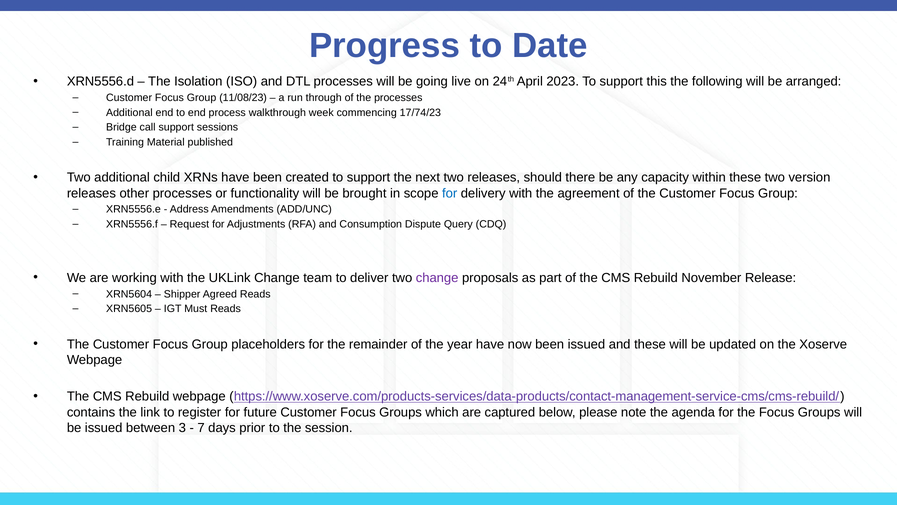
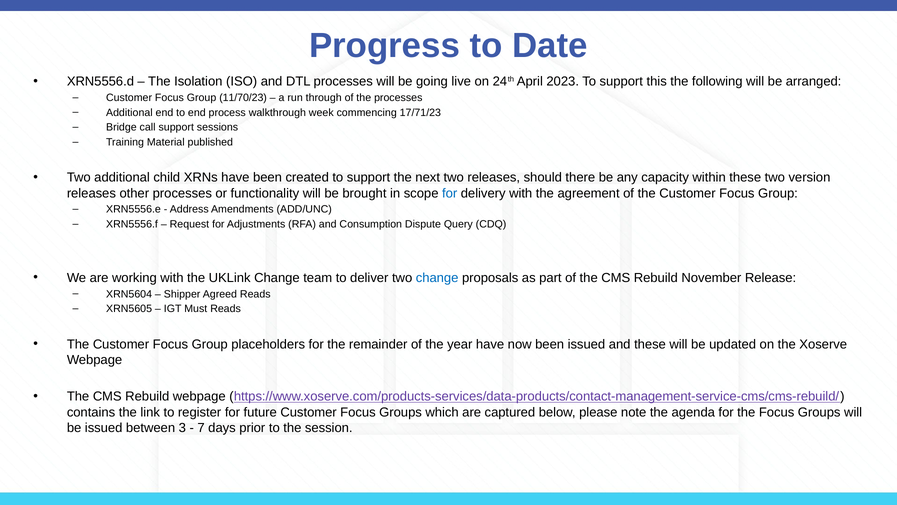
11/08/23: 11/08/23 -> 11/70/23 (243, 98)
17/74/23: 17/74/23 -> 17/71/23 (420, 113)
change colour: purple -> blue (437, 278)
